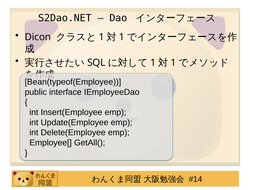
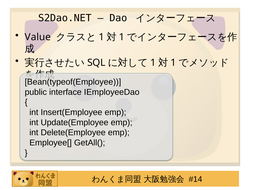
Dicon: Dicon -> Value (38, 37)
